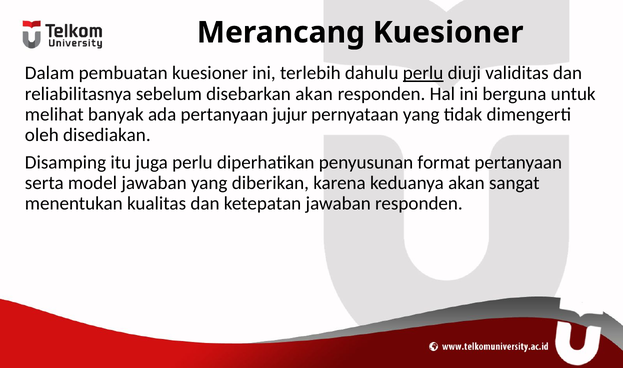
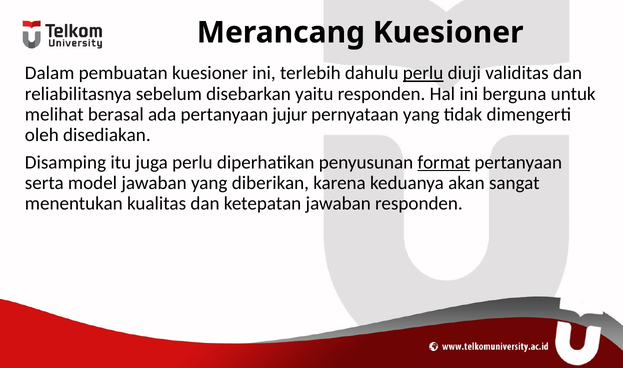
disebarkan akan: akan -> yaitu (314, 94)
banyak: banyak -> berasal (116, 114)
format underline: none -> present (444, 162)
